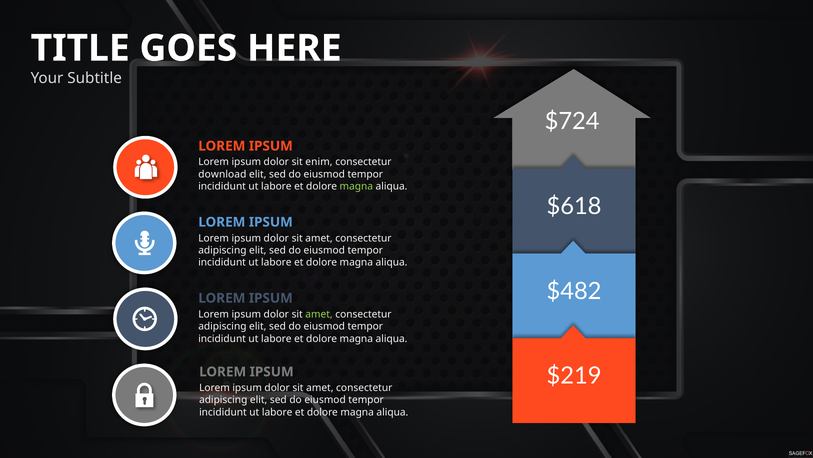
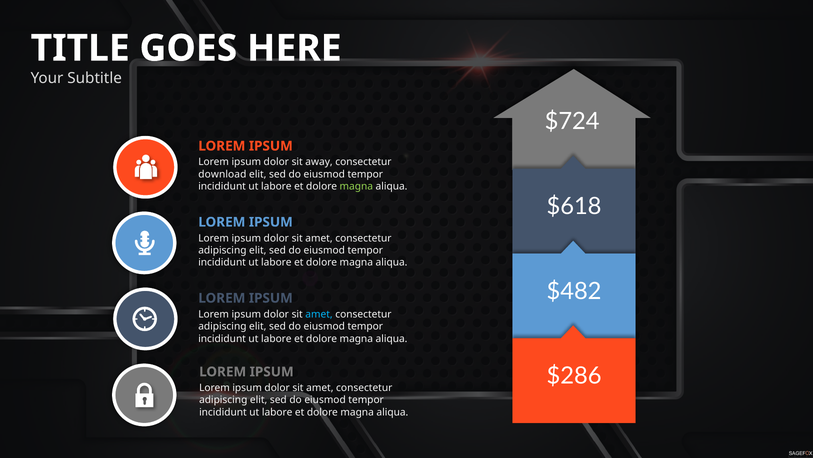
enim: enim -> away (319, 162)
amet colour: light green -> light blue (319, 314)
$219: $219 -> $286 (574, 375)
